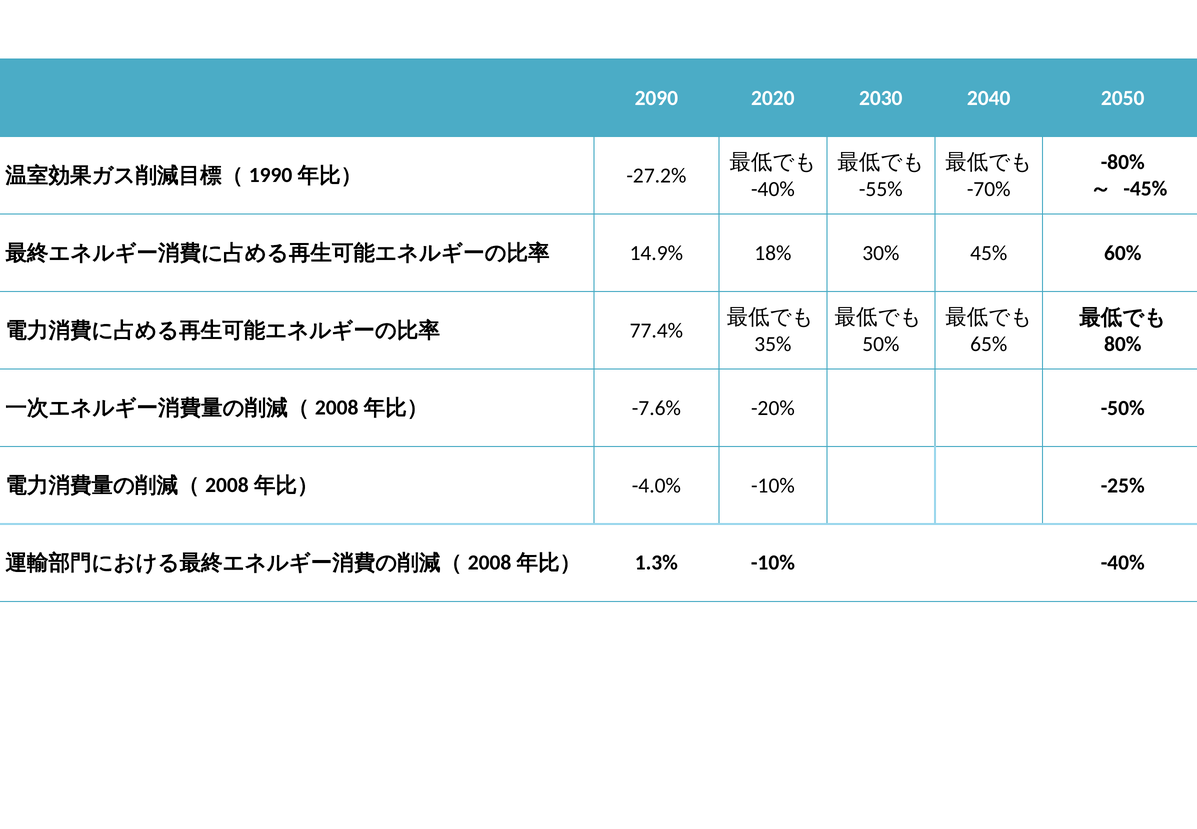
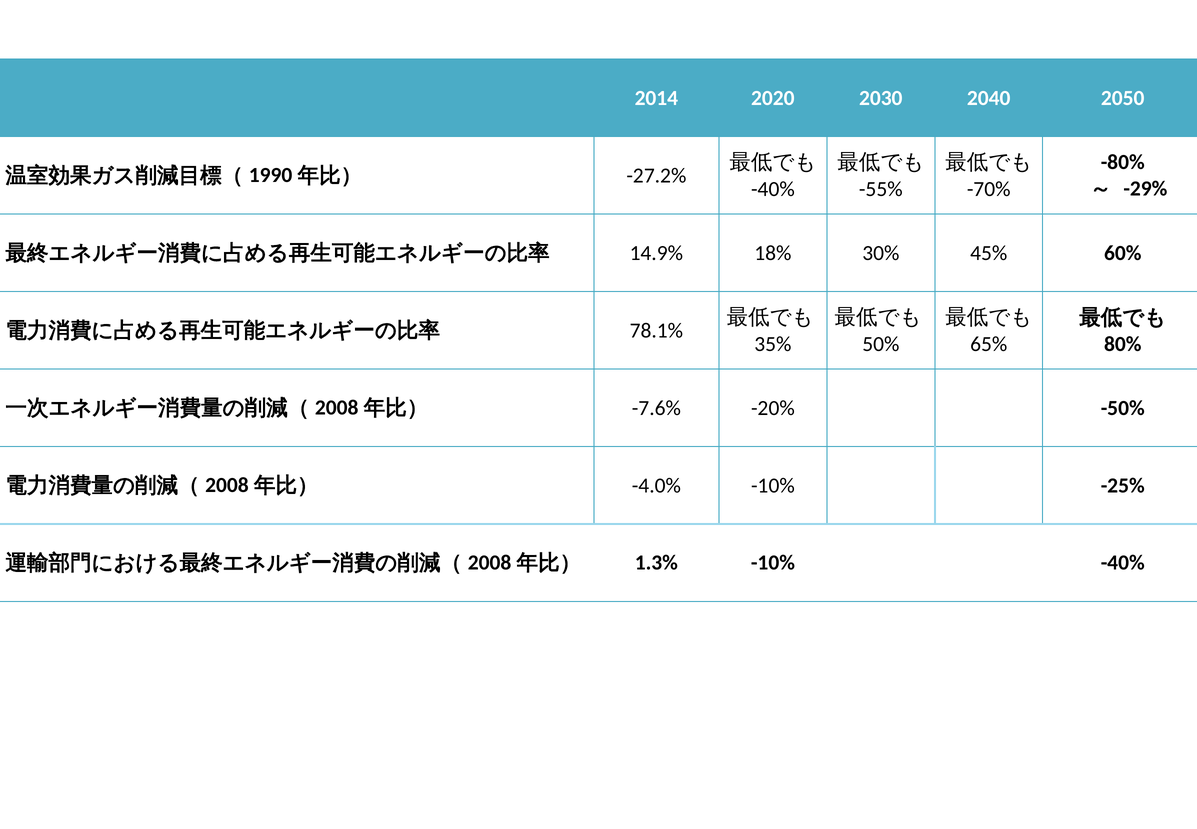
2090: 2090 -> 2014 (656, 98)
-45%: -45% -> -29% (1145, 188)
77.4%: 77.4% -> 78.1% (656, 330)
